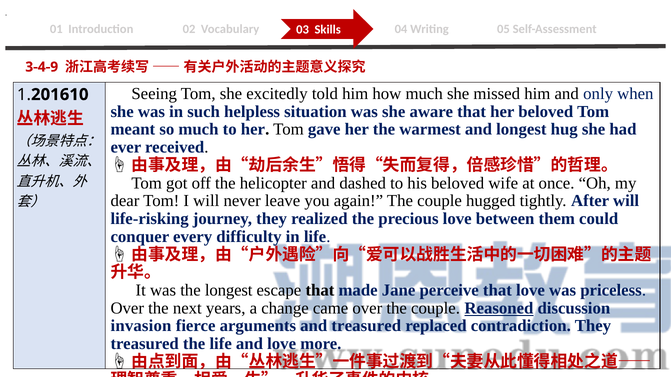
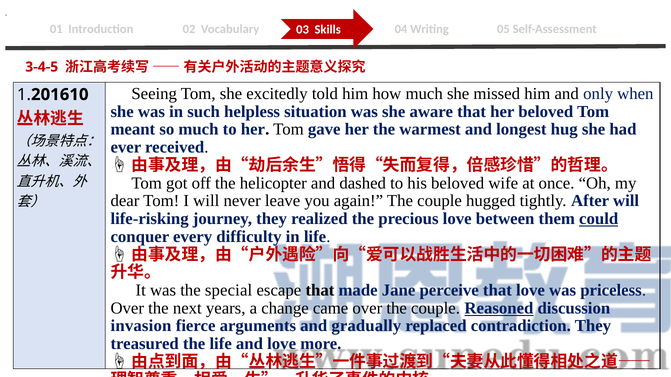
3-4-9: 3-4-9 -> 3-4-5 (42, 67)
could underline: none -> present (599, 219)
the longest: longest -> special (229, 291)
and treasured: treasured -> gradually (366, 326)
